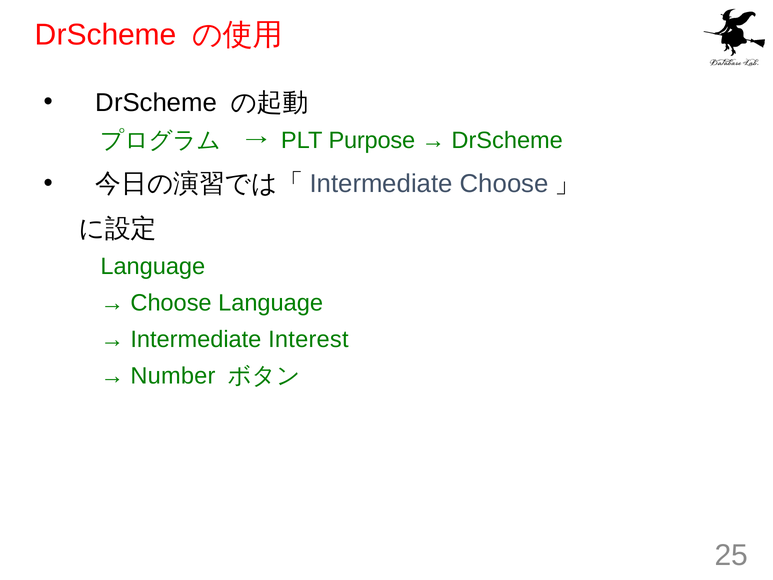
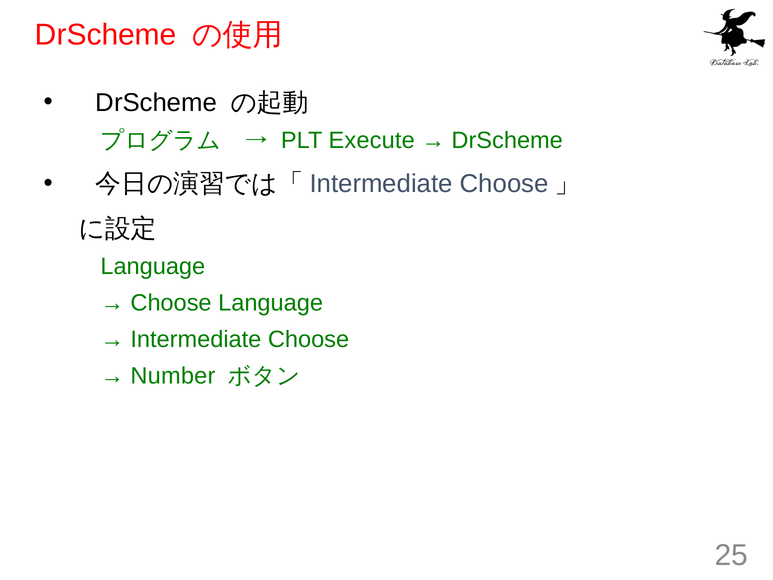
Purpose: Purpose -> Execute (372, 140)
Interest: Interest -> Choose (309, 339)
